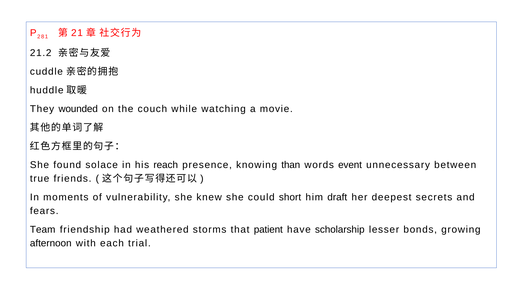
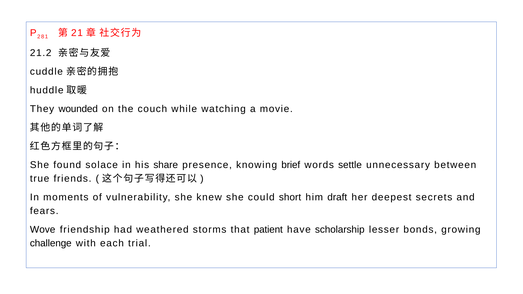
reach: reach -> share (166, 165)
than: than -> brief (291, 165)
event: event -> settle (350, 165)
Team: Team -> Wove (43, 230)
afternoon: afternoon -> challenge (51, 243)
